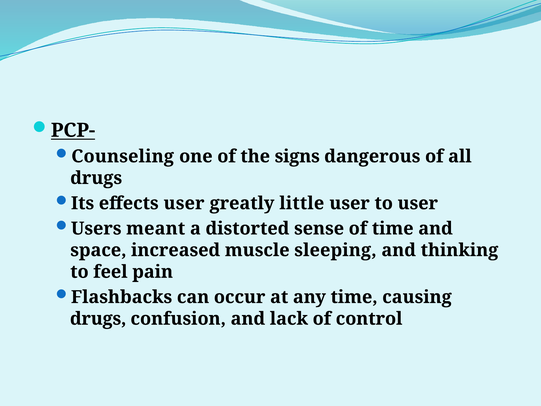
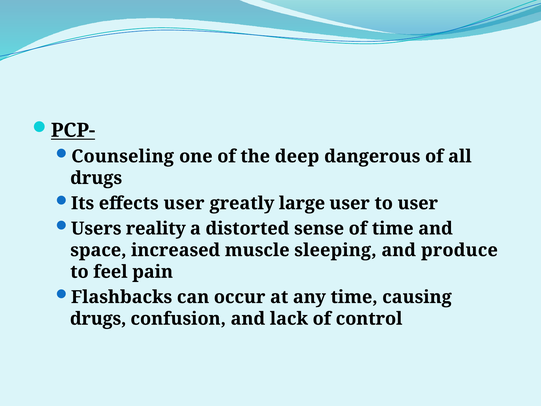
signs: signs -> deep (297, 156)
little: little -> large (302, 203)
meant: meant -> reality (156, 228)
thinking: thinking -> produce (459, 250)
